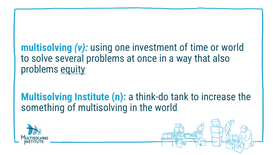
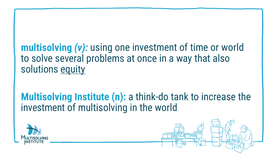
problems: problems -> solutions (40, 69)
something: something -> investment (43, 108)
